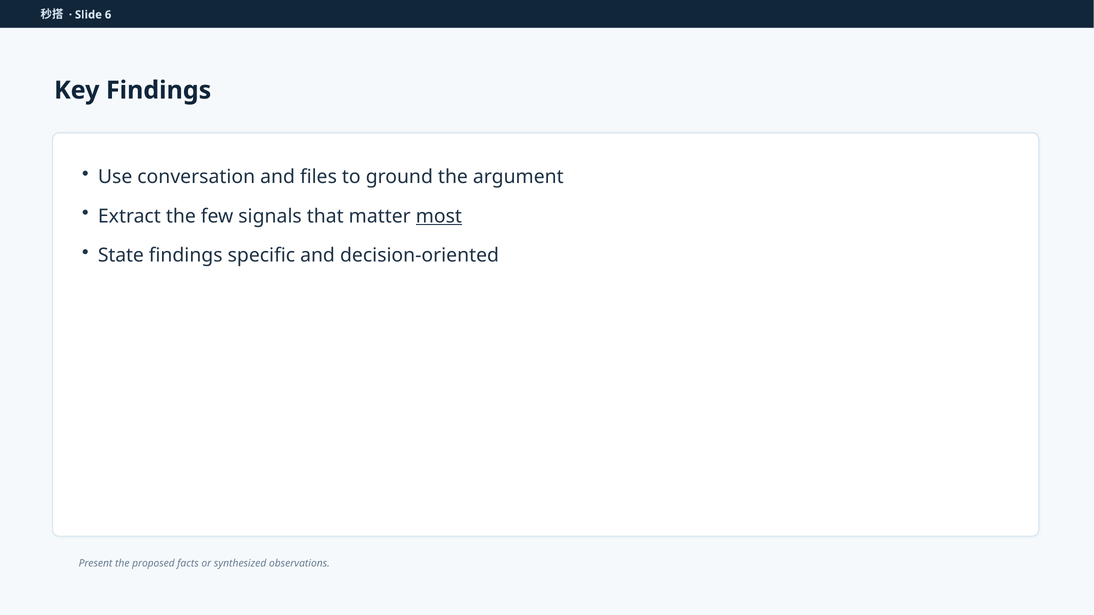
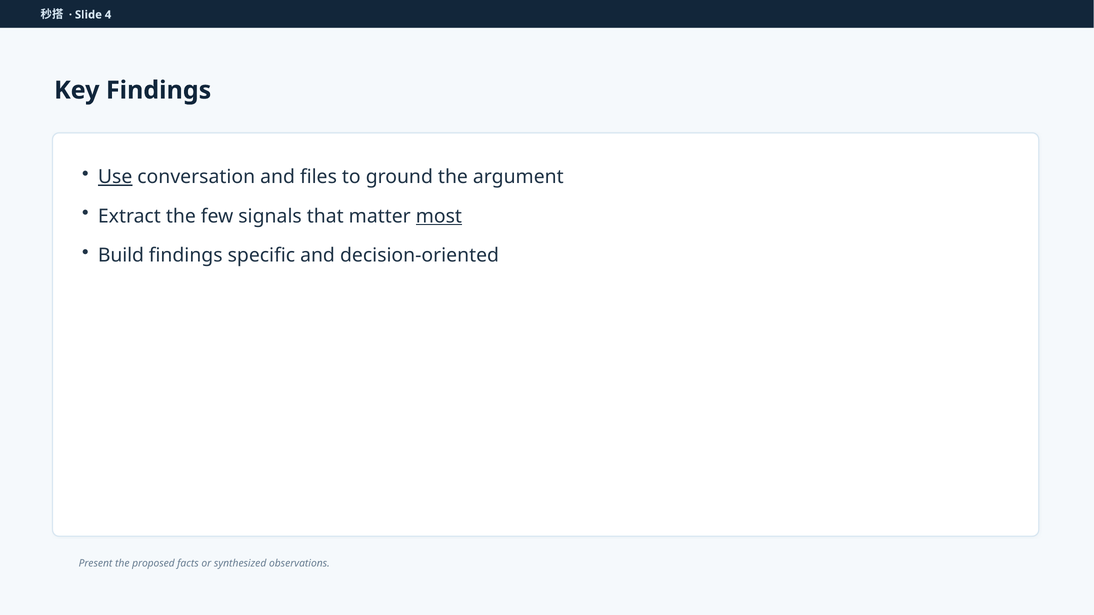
6: 6 -> 4 (108, 15)
Use underline: none -> present (115, 177)
State: State -> Build (121, 255)
